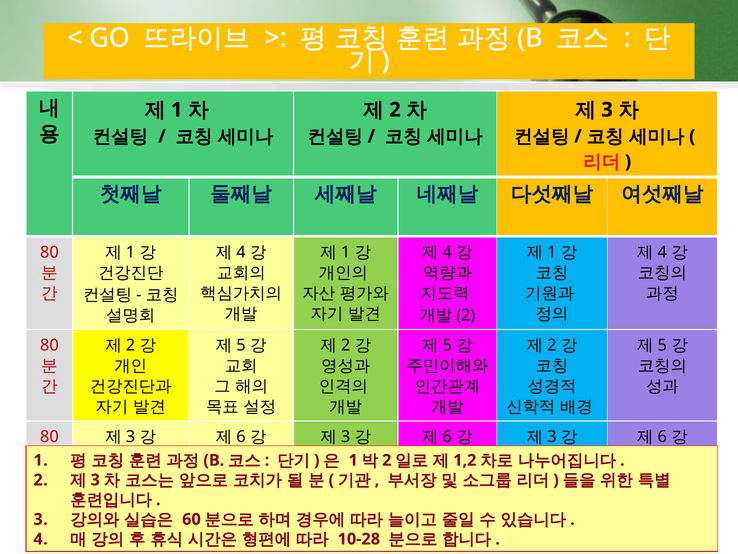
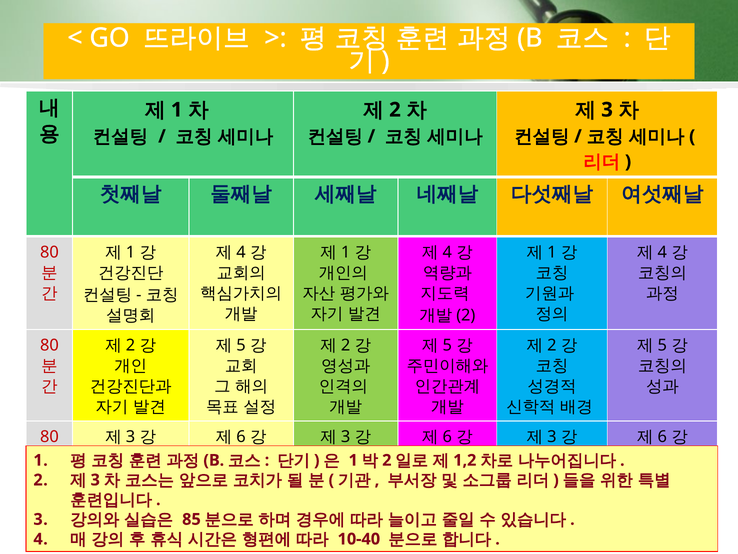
60: 60 -> 85 (191, 519)
10-28: 10-28 -> 10-40 (359, 539)
